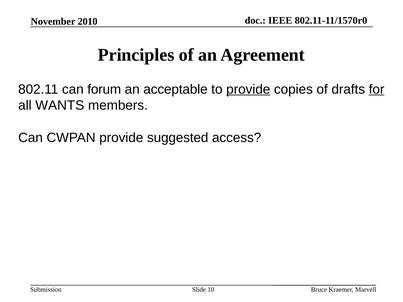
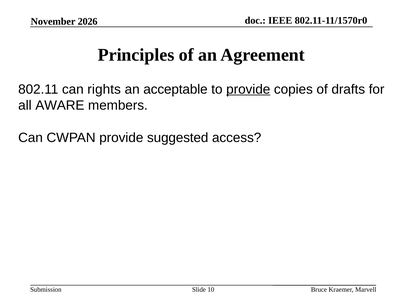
2010: 2010 -> 2026 (88, 22)
forum: forum -> rights (104, 89)
for underline: present -> none (377, 89)
WANTS: WANTS -> AWARE (60, 106)
